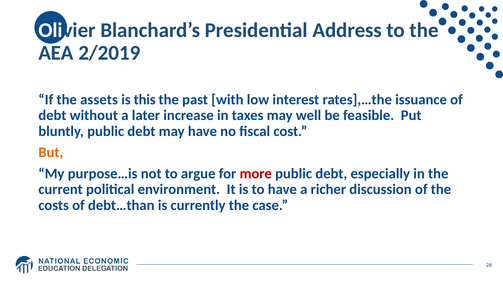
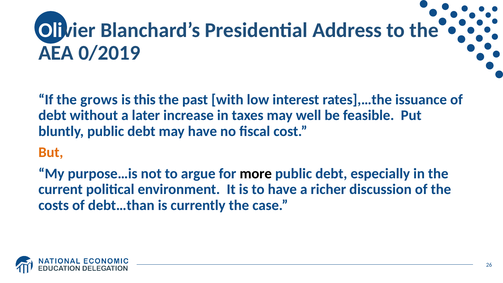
2/2019: 2/2019 -> 0/2019 (109, 53)
assets: assets -> grows (99, 100)
more colour: red -> black (256, 173)
